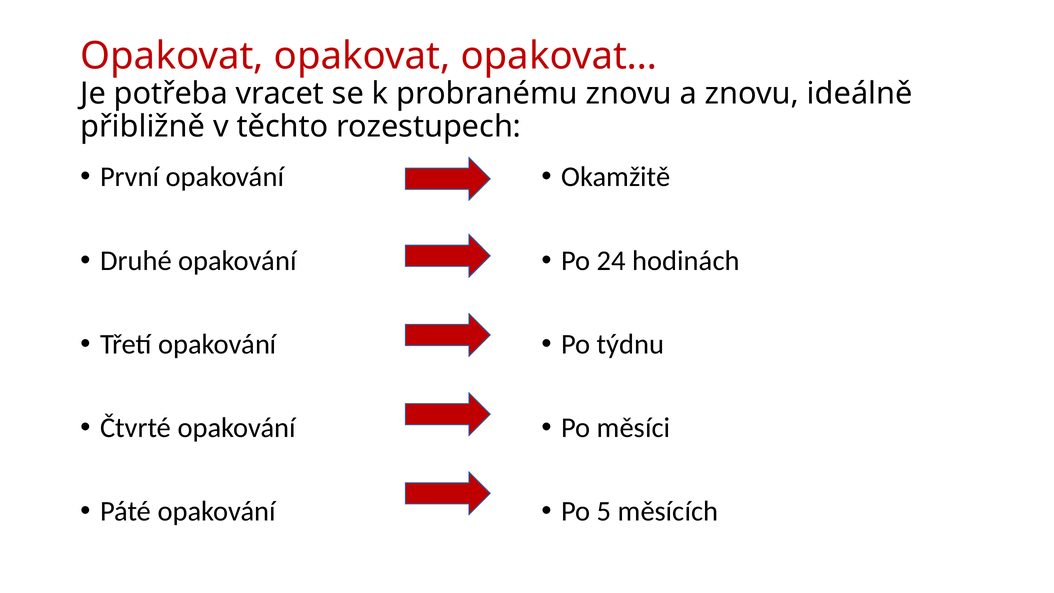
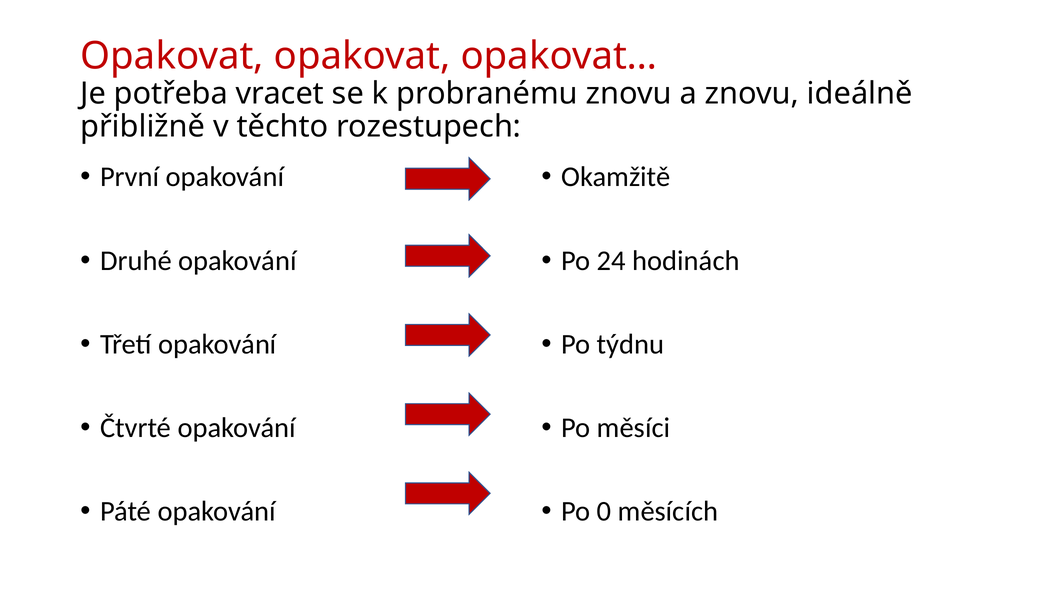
5: 5 -> 0 (604, 511)
